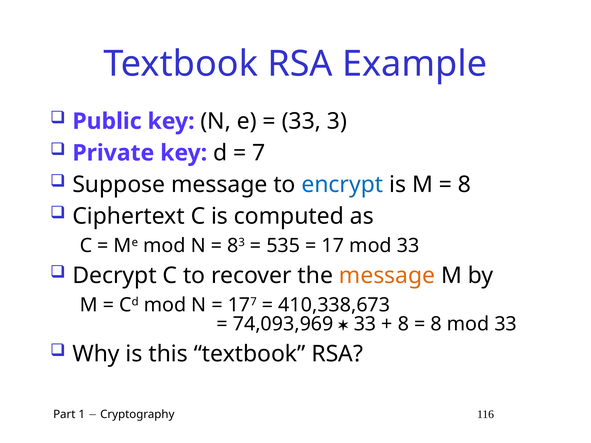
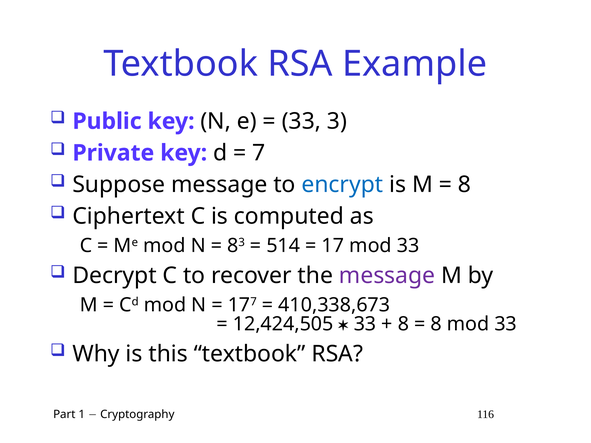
535: 535 -> 514 (283, 246)
message colour: orange -> purple (387, 276)
74,093,969: 74,093,969 -> 12,424,505 (283, 324)
